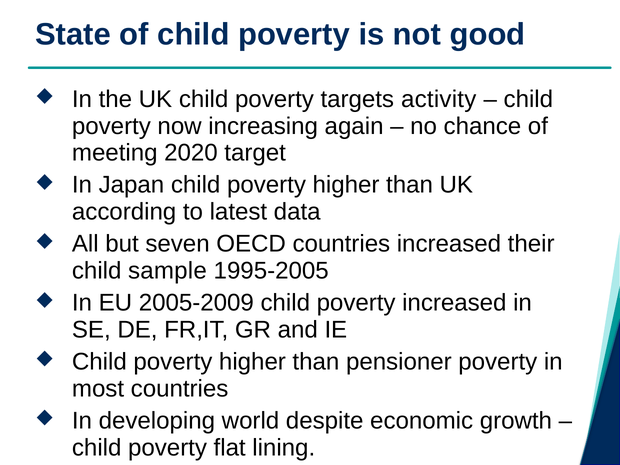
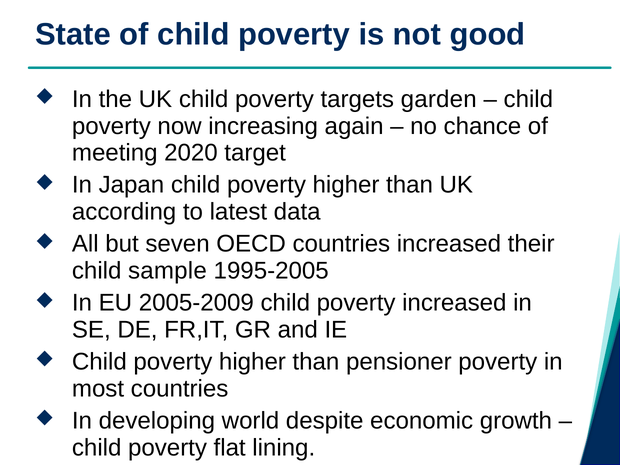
activity: activity -> garden (439, 99)
